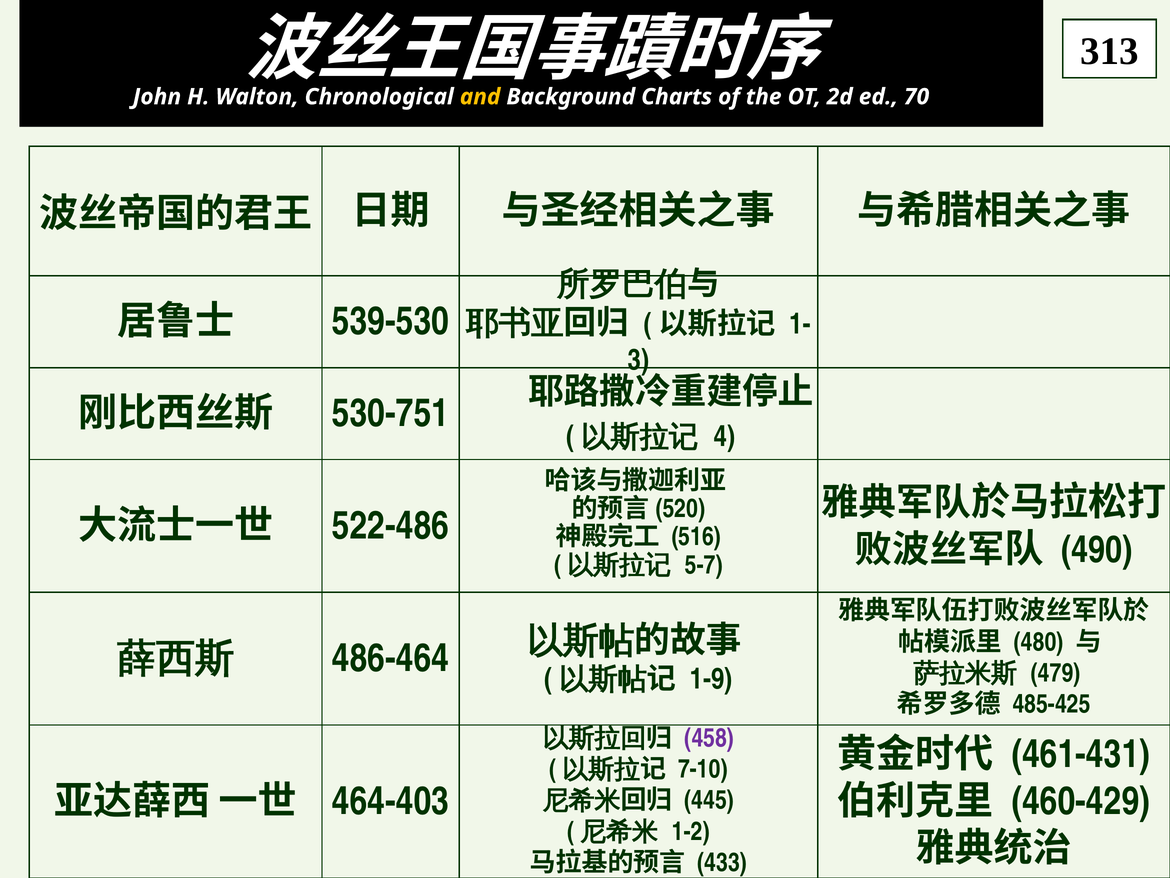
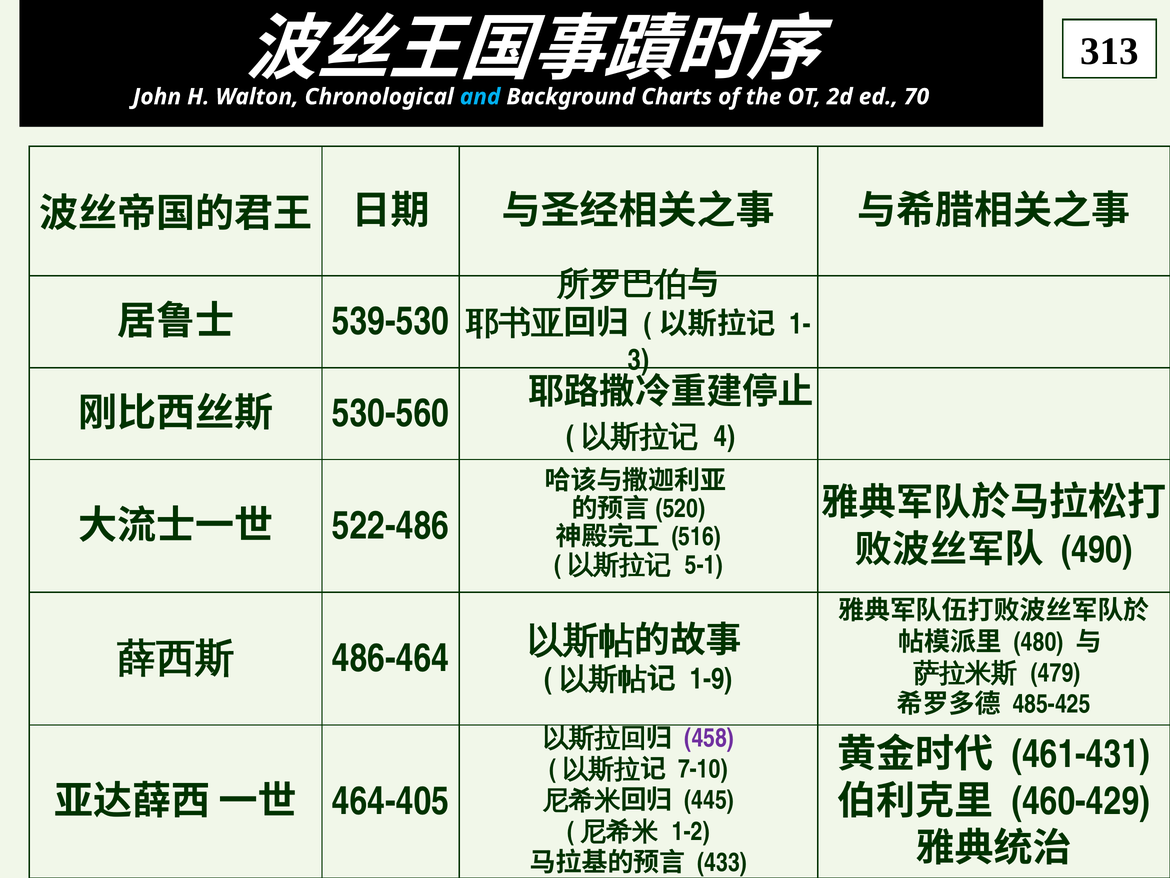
and colour: yellow -> light blue (480, 97)
530-751: 530-751 -> 530-560 (391, 413)
5-7: 5-7 -> 5-1 (704, 565)
464-403: 464-403 -> 464-405 (391, 801)
